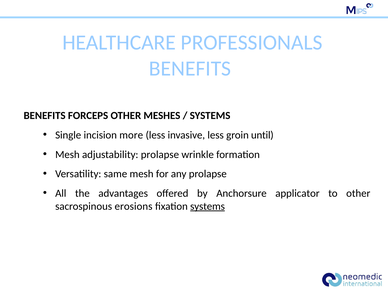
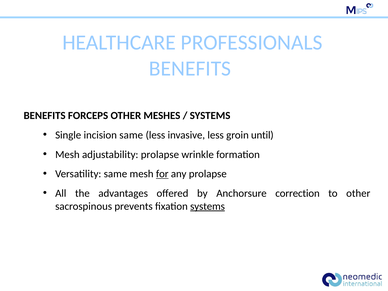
incision more: more -> same (131, 135)
for underline: none -> present (162, 174)
applicator: applicator -> correction (298, 193)
erosions: erosions -> prevents (134, 206)
